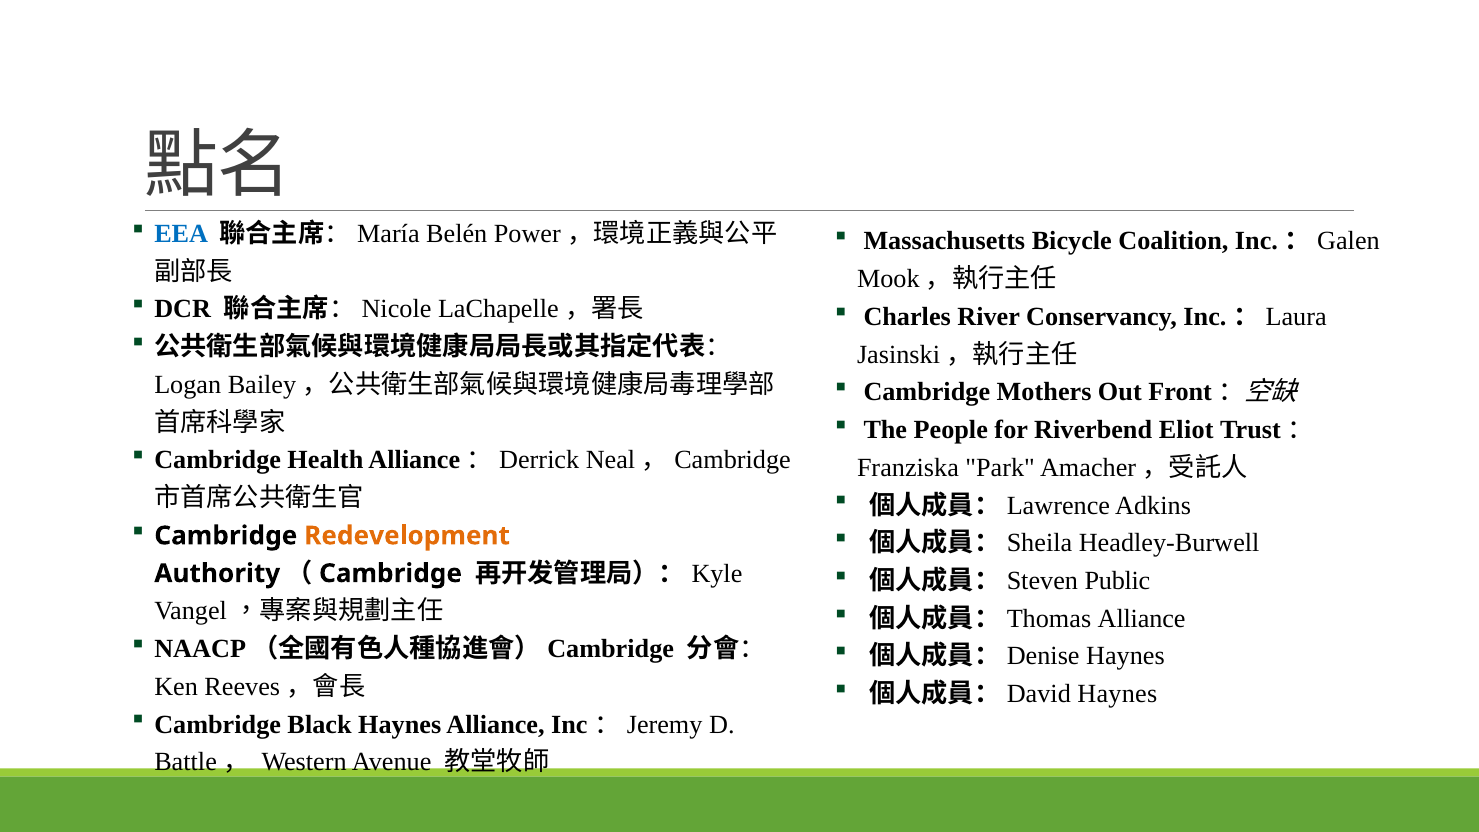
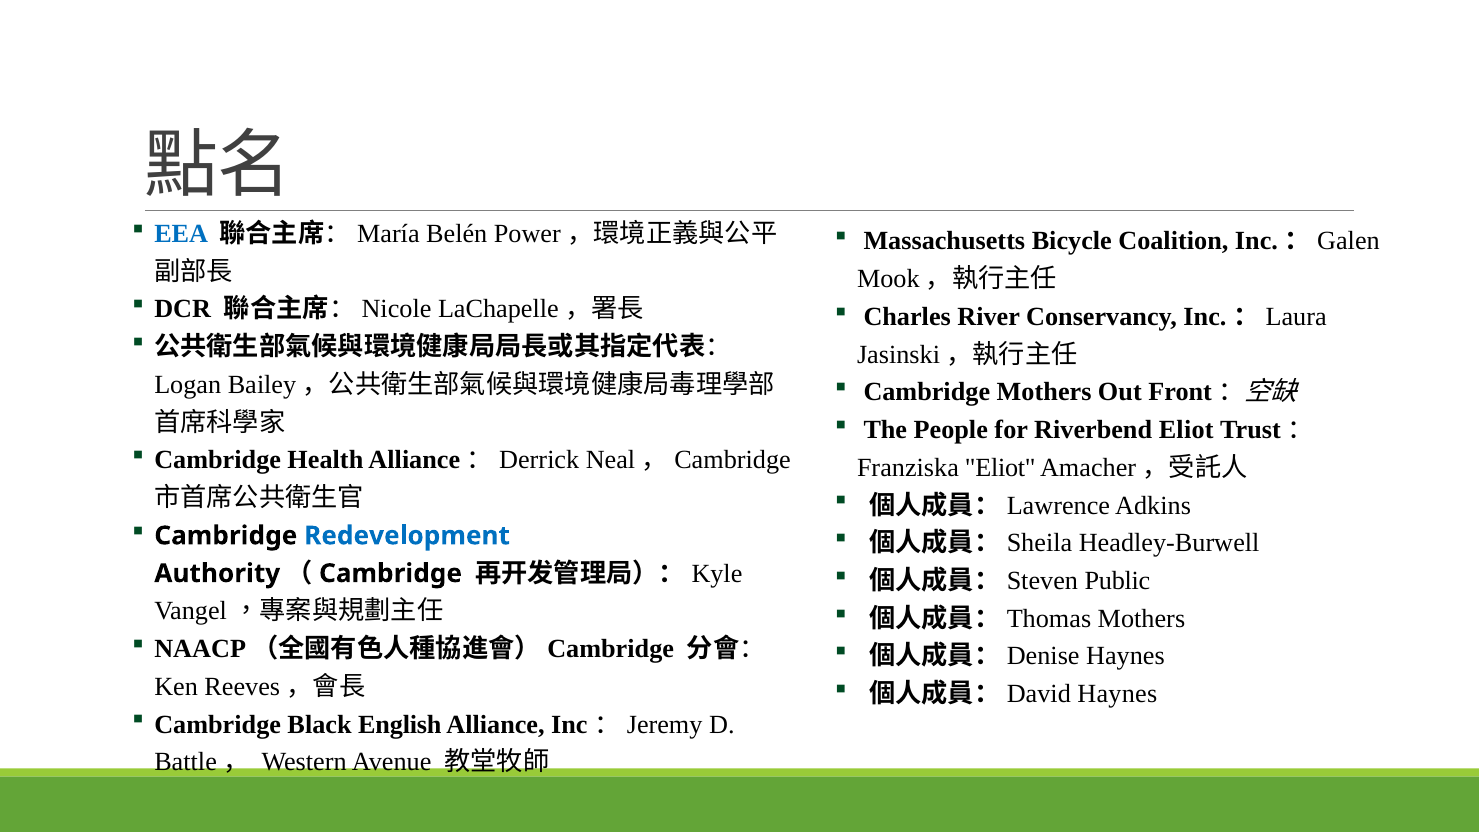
Park: Park -> Eliot (1000, 468)
Redevelopment colour: orange -> blue (407, 536)
Alliance: Alliance -> Mothers (1141, 619)
Black Haynes: Haynes -> English (400, 724)
